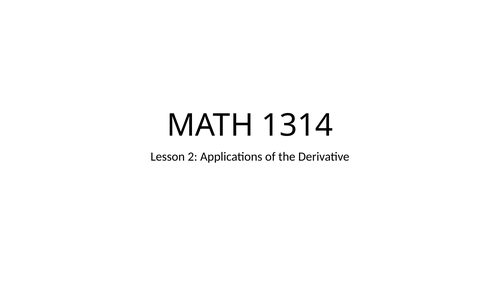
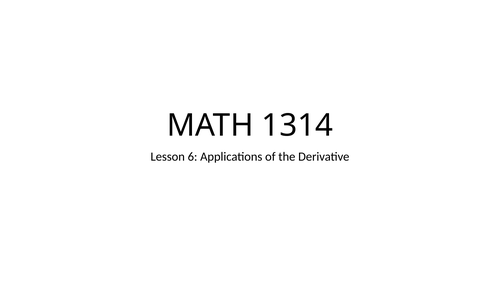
2: 2 -> 6 (193, 156)
